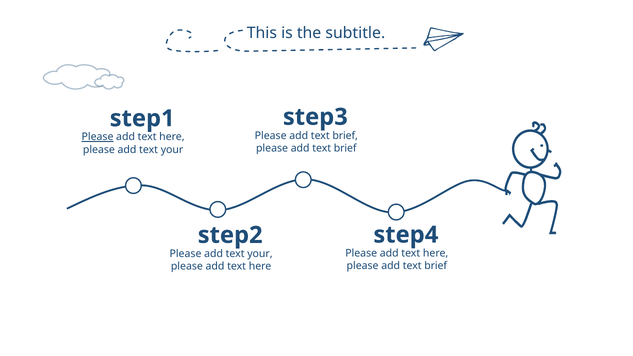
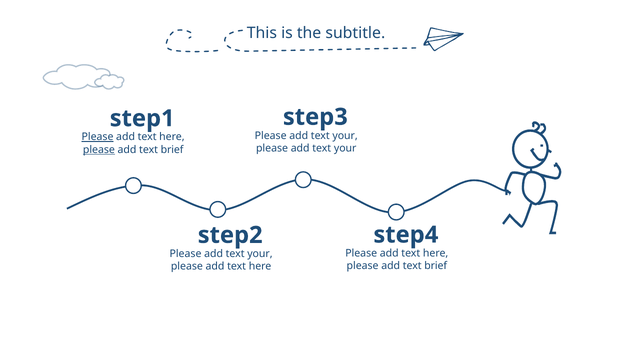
brief: brief -> your (345, 136)
brief: brief -> your (345, 148)
please underline: none -> present (99, 150)
your: your -> brief (172, 150)
